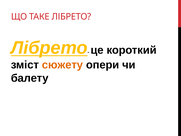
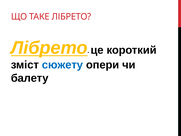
сюжету colour: orange -> blue (62, 65)
